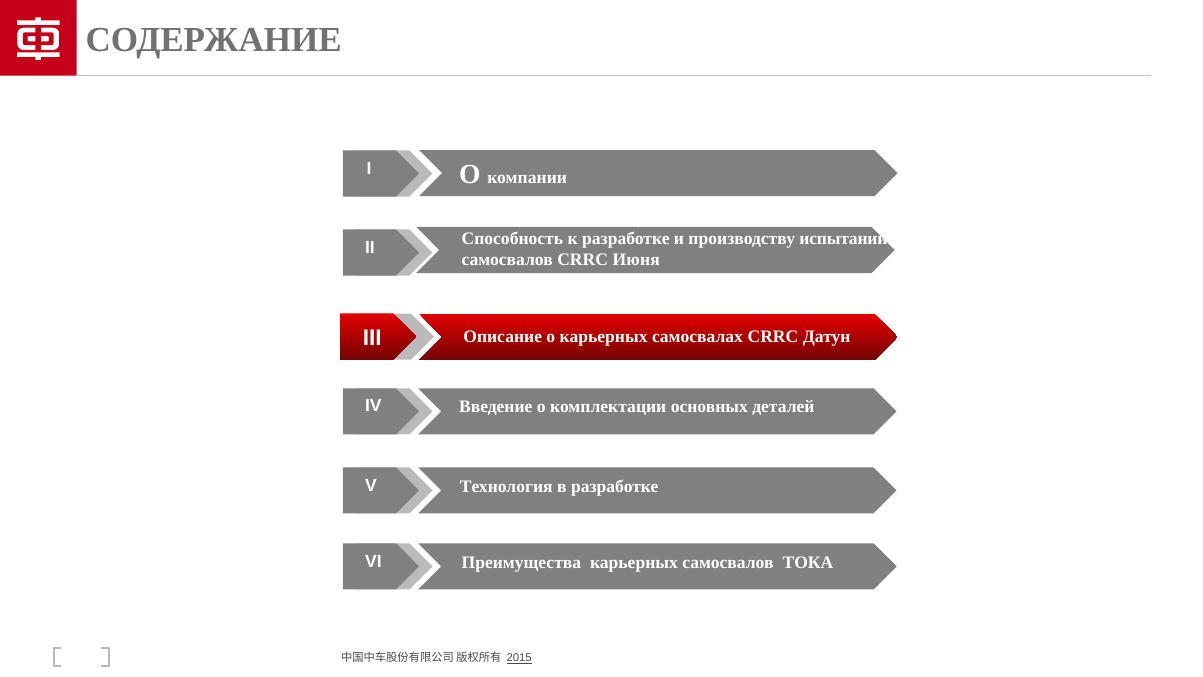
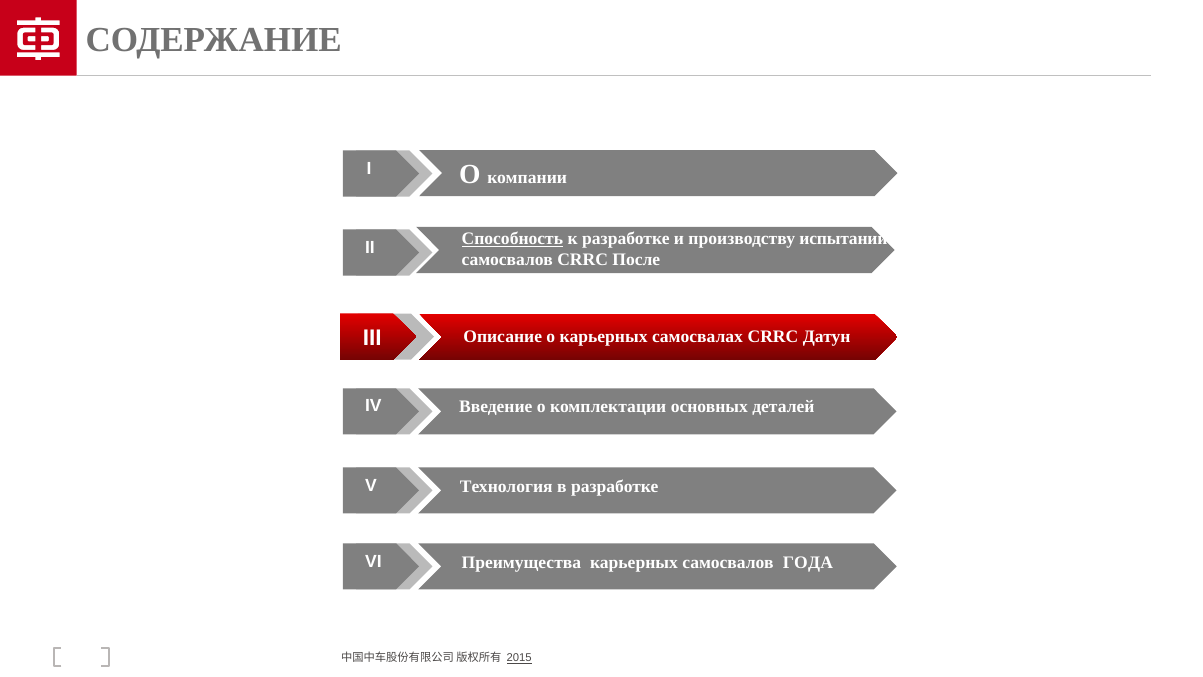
Способность underline: none -> present (512, 239)
Июня: Июня -> После (636, 260)
ТОКА: ТОКА -> ГОДА (808, 562)
